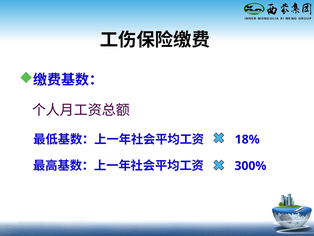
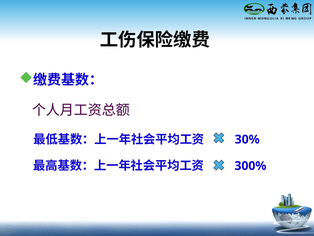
18%: 18% -> 30% (247, 139)
